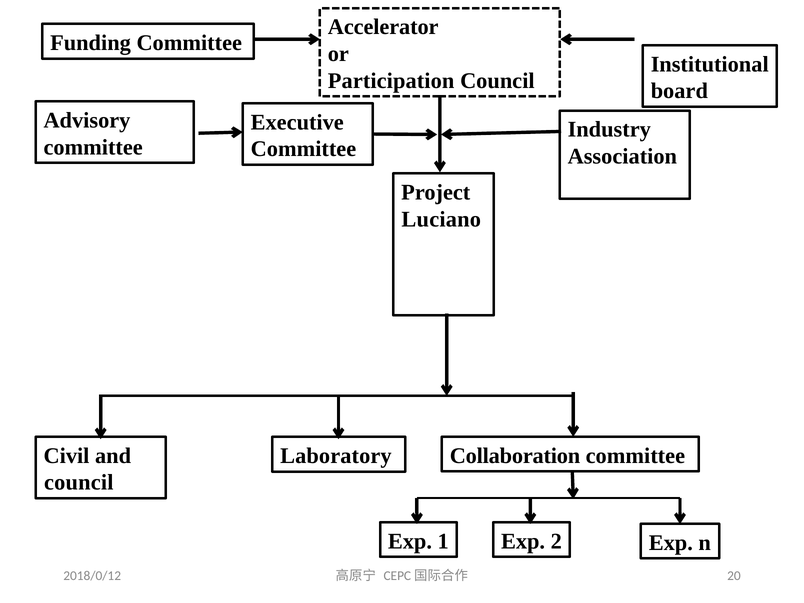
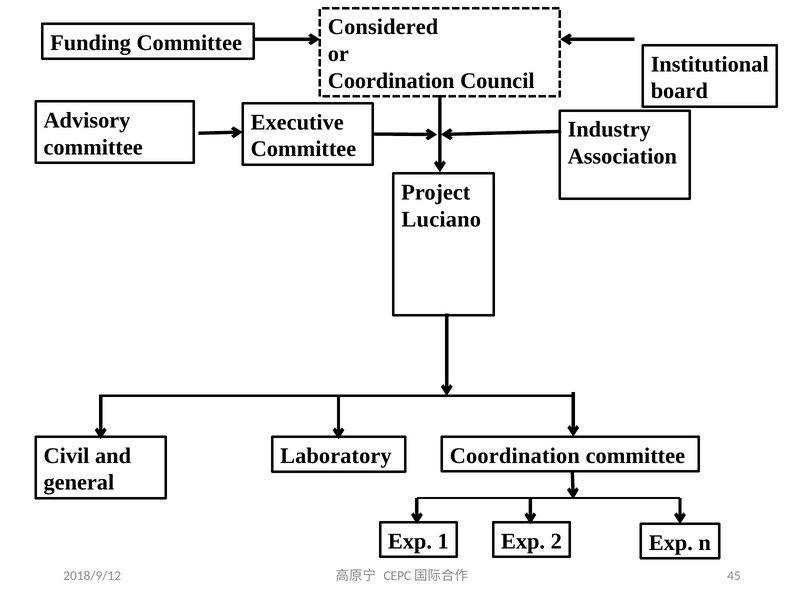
Accelerator: Accelerator -> Considered (383, 27)
Participation: Participation -> Coordination (391, 81)
Collaboration: Collaboration -> Coordination (515, 456)
council: council -> general (79, 483)
2018/0/12: 2018/0/12 -> 2018/9/12 (92, 576)
20: 20 -> 45 (734, 576)
